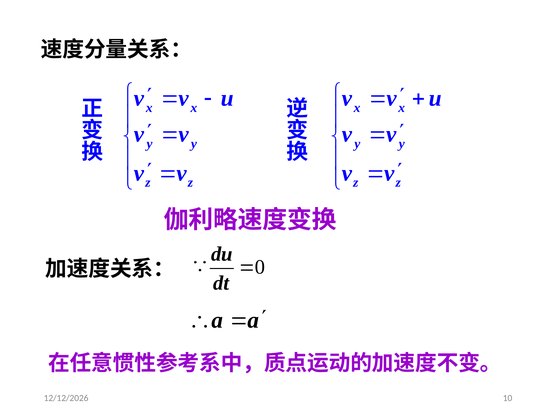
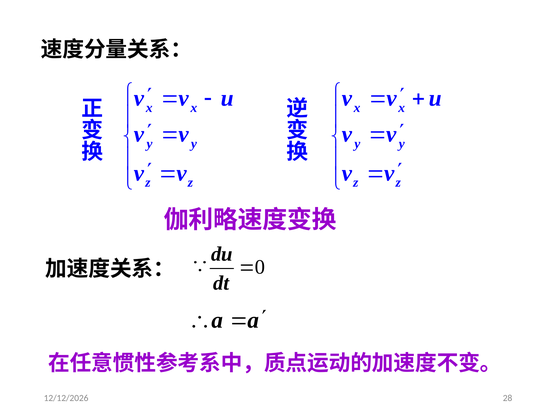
10: 10 -> 28 (508, 398)
